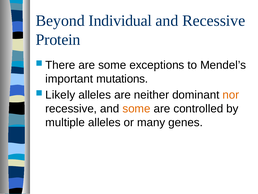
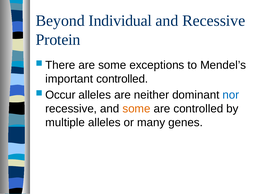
important mutations: mutations -> controlled (122, 79)
Likely: Likely -> Occur (60, 95)
nor colour: orange -> blue (231, 95)
